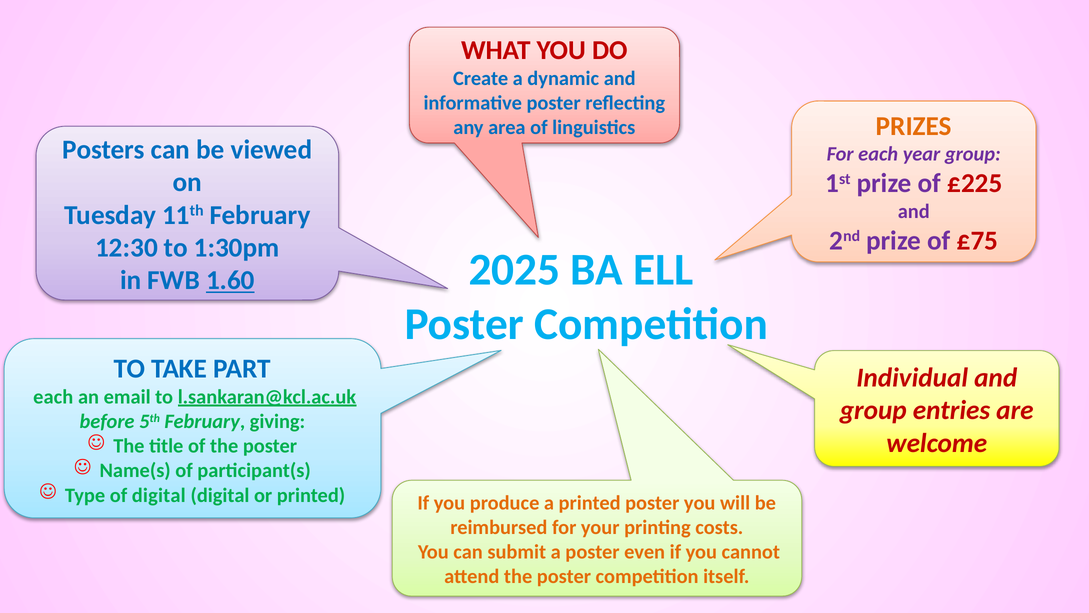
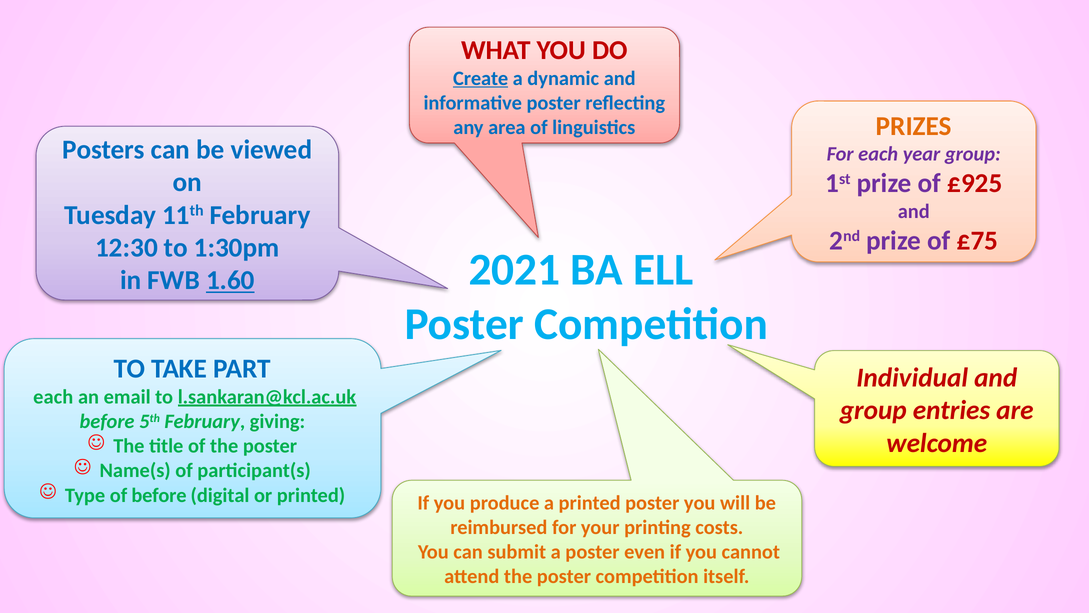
Create underline: none -> present (481, 78)
£225: £225 -> £925 (975, 183)
2025: 2025 -> 2021 (514, 269)
of digital: digital -> before (159, 495)
